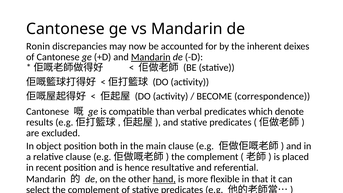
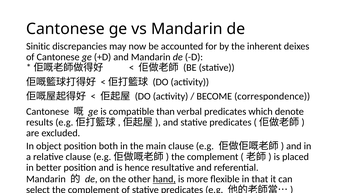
Ronin: Ronin -> Sinitic (38, 46)
Mandarin underline: present -> none (151, 57)
recent: recent -> better (49, 168)
